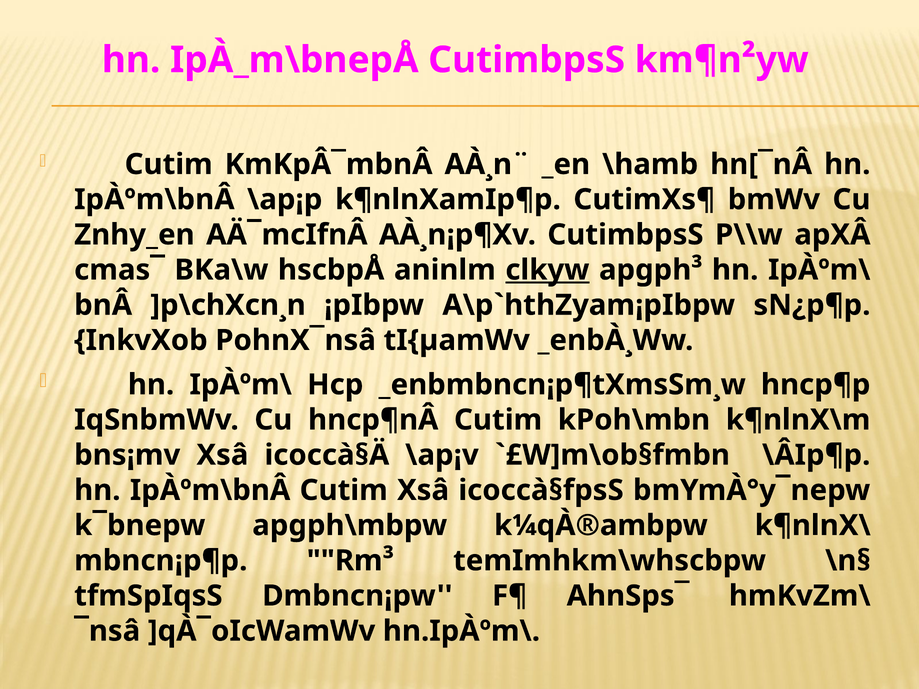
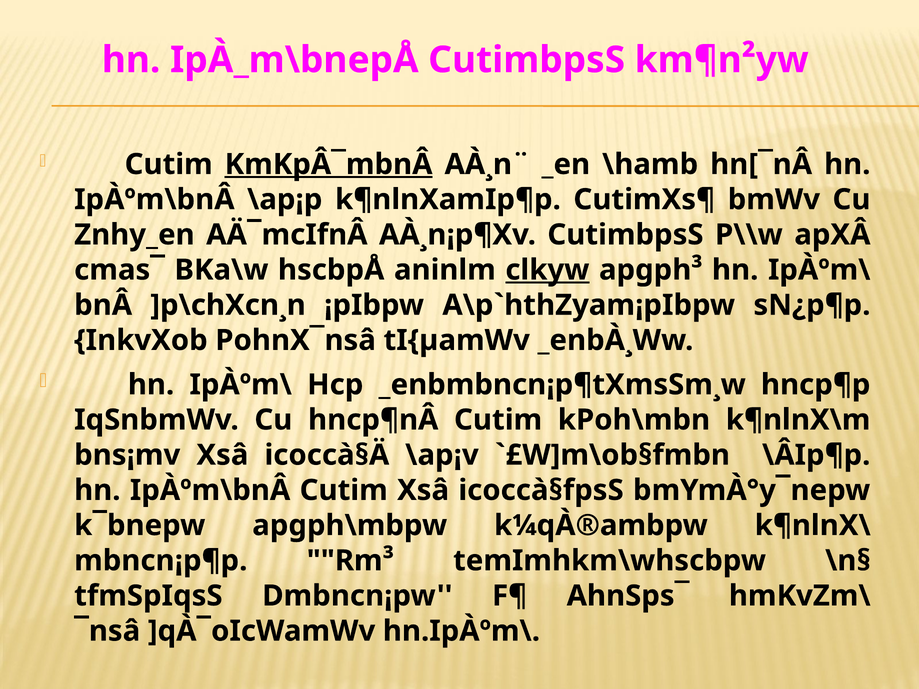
KmKpÂ¯mbnÂ underline: none -> present (329, 164)
